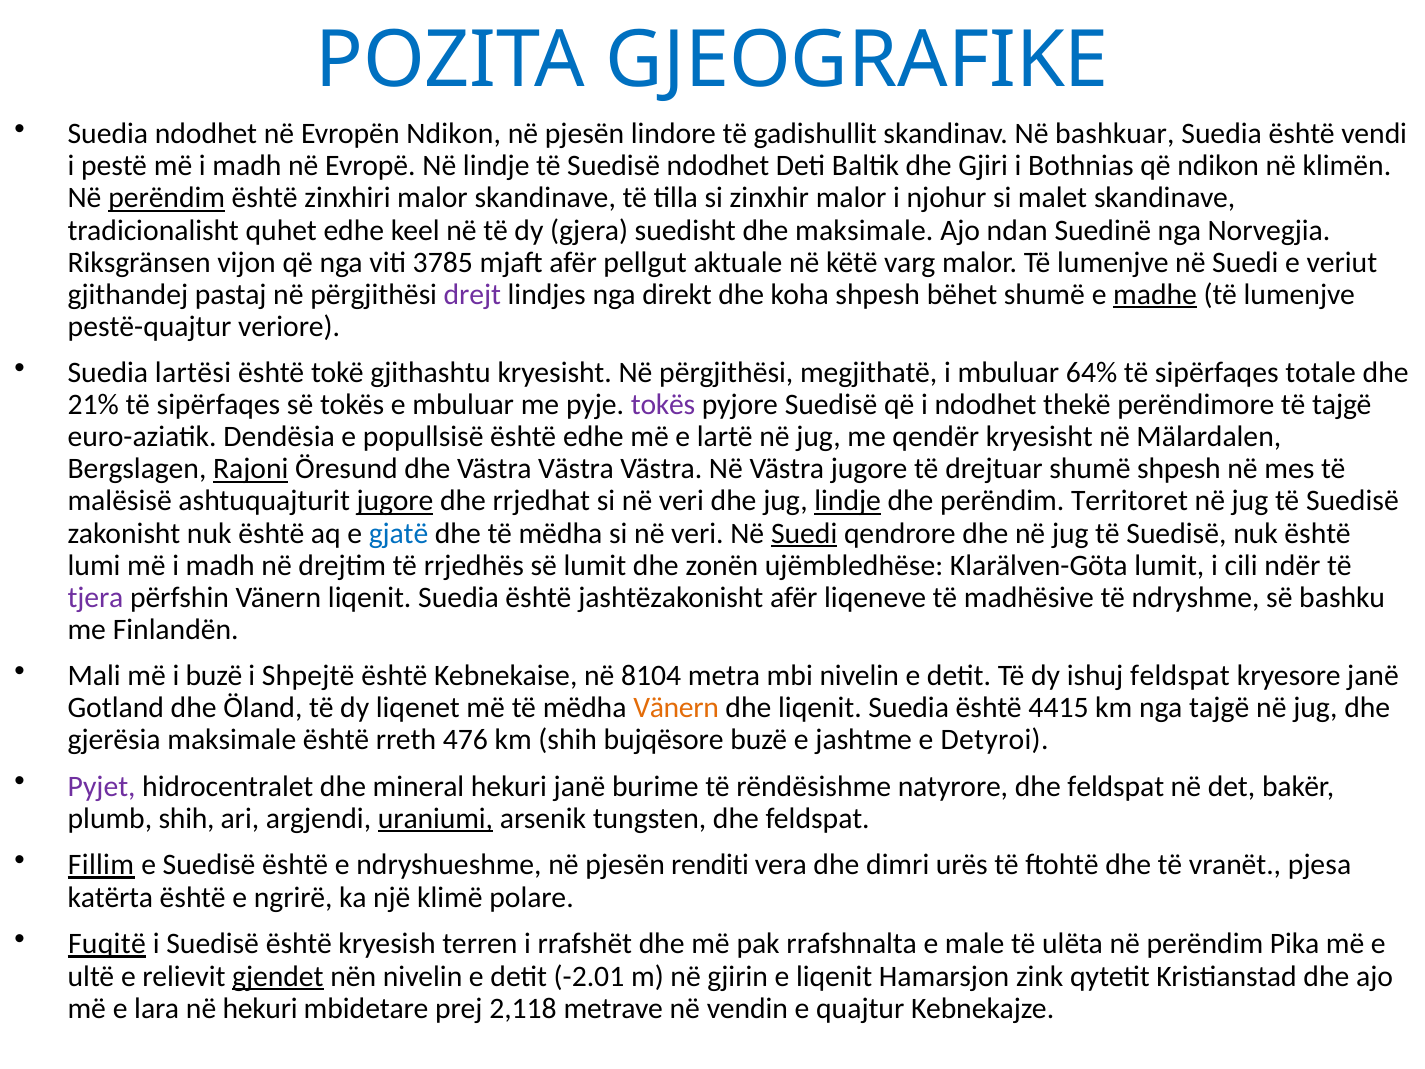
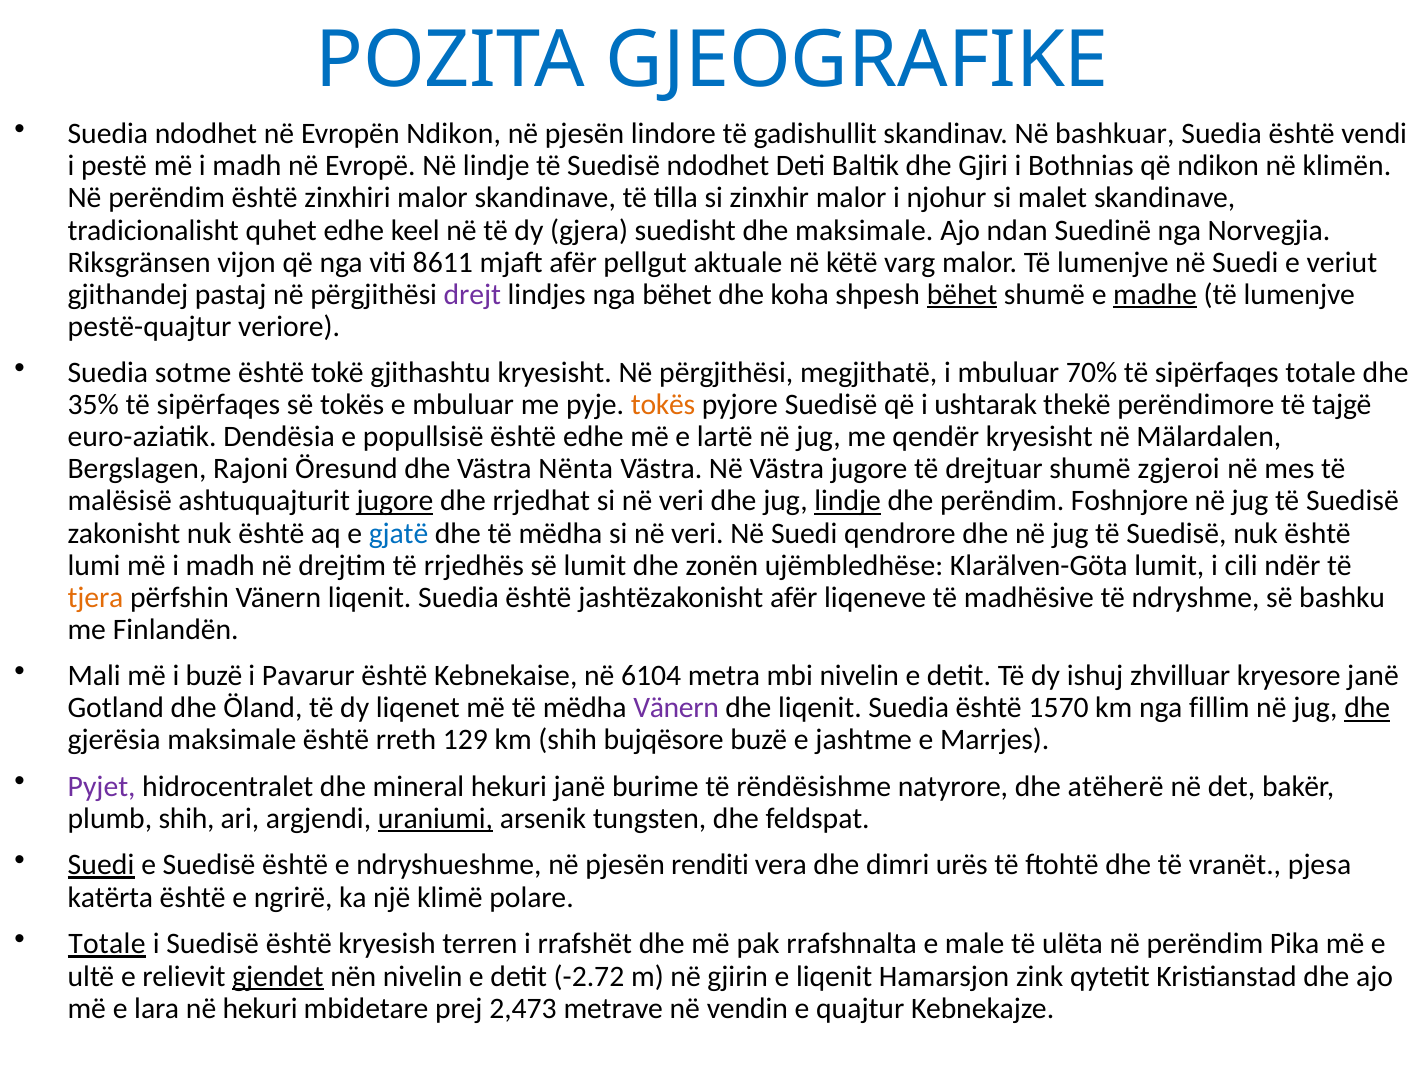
perëndim underline: present -> none (167, 198)
3785: 3785 -> 8611 (443, 262)
nga direkt: direkt -> bëhet (677, 294)
bëhet underline: none -> present (962, 294)
lartësi: lartësi -> sotme (193, 373)
64%: 64% -> 70% (1092, 373)
21%: 21% -> 35% (93, 405)
tokës colour: purple -> orange (663, 405)
i ndodhet: ndodhet -> ushtarak (986, 405)
Rajoni underline: present -> none (251, 469)
dhe Västra Västra: Västra -> Nënta (576, 469)
shumë shpesh: shpesh -> zgjeroi (1179, 469)
Territoret: Territoret -> Foshnjore (1130, 501)
Suedi underline: present -> none (804, 533)
tjera colour: purple -> orange (96, 597)
Shpejtë: Shpejtë -> Pavarur (308, 676)
8104: 8104 -> 6104 (651, 676)
ishuj feldspat: feldspat -> zhvilluar (1180, 676)
Vänern colour: orange -> purple (676, 708)
4415: 4415 -> 1570 (1059, 708)
nga tajgë: tajgë -> fillim (1219, 708)
dhe underline: none -> present (1367, 708)
476: 476 -> 129 (465, 740)
Detyroi: Detyroi -> Marrjes (995, 740)
natyrore dhe feldspat: feldspat -> atëherë (1116, 786)
Fillim: Fillim -> Suedi (101, 865)
Fuqitë: Fuqitë -> Totale (107, 944)
-2.01: -2.01 -> -2.72 (589, 976)
2,118: 2,118 -> 2,473 (523, 1008)
